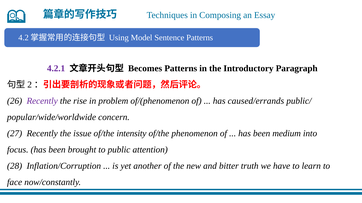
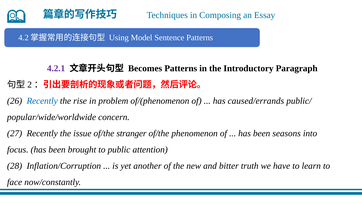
Recently colour: purple -> blue (42, 101)
intensity: intensity -> stranger (131, 134)
medium: medium -> seasons (287, 134)
